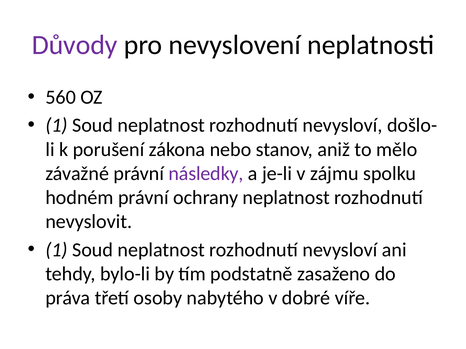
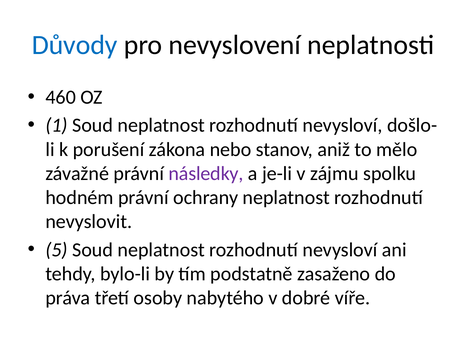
Důvody colour: purple -> blue (75, 45)
560: 560 -> 460 (61, 97)
1: 1 -> 5 (57, 250)
